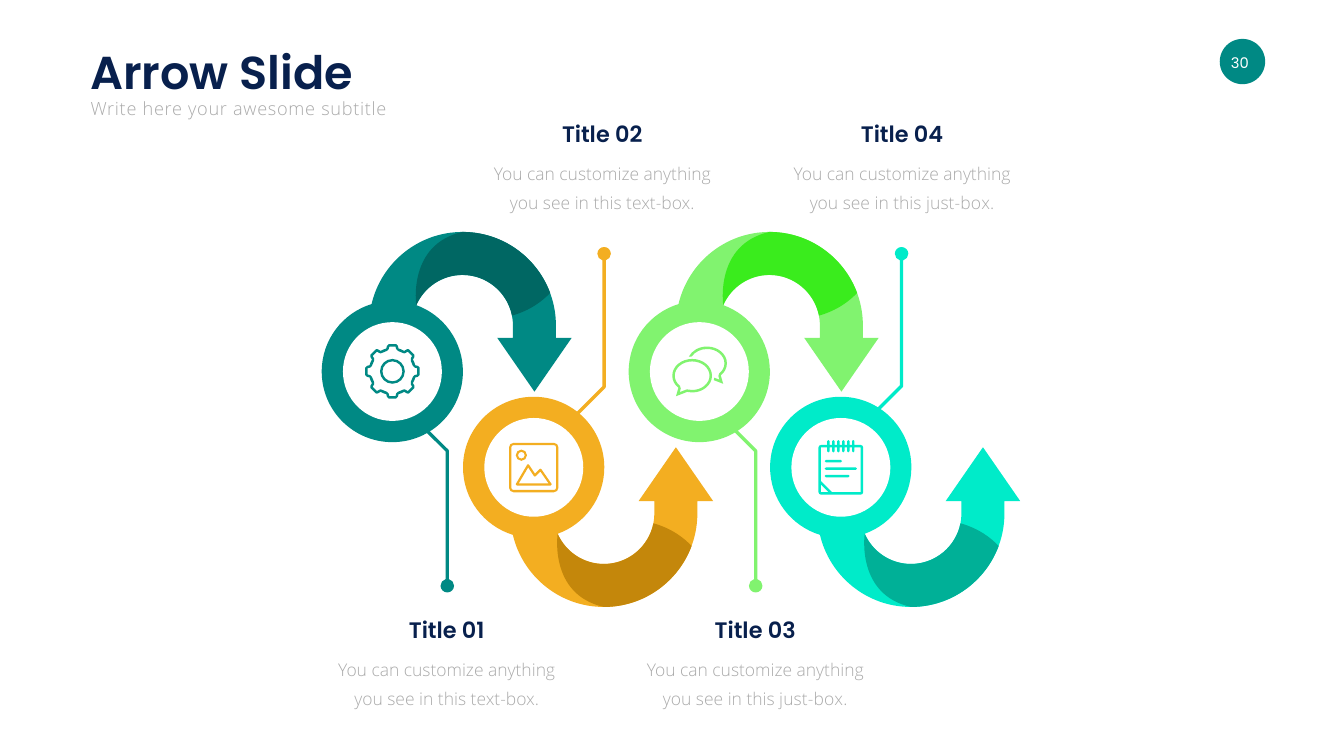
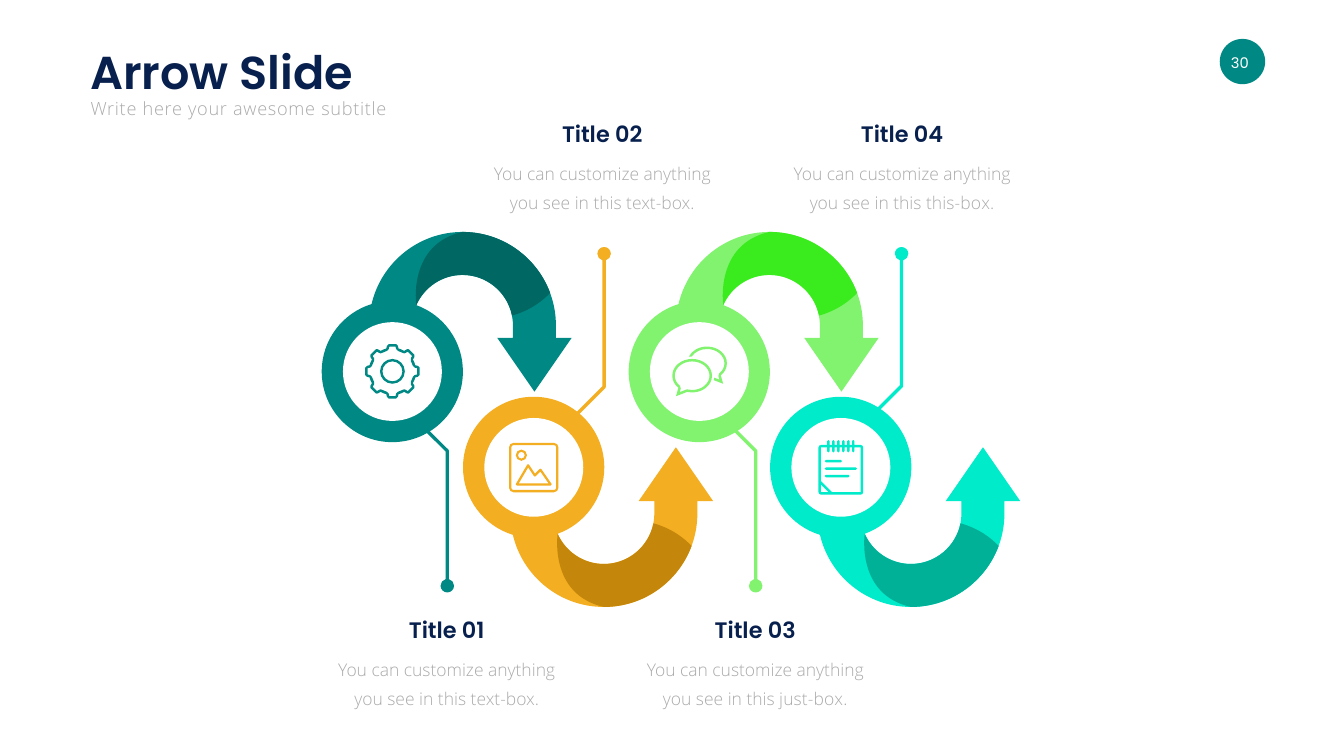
just-box: just-box -> this-box (960, 204)
